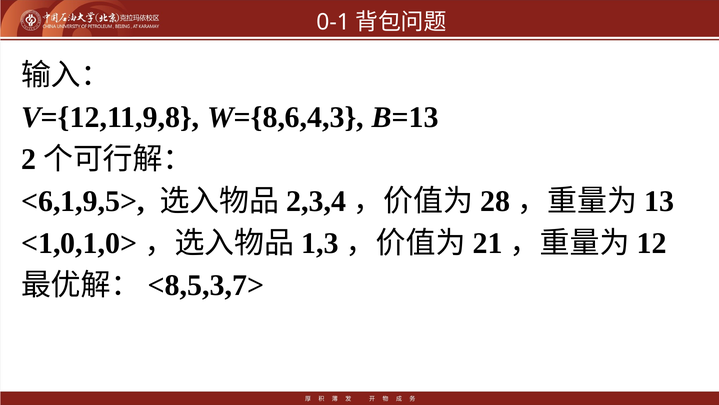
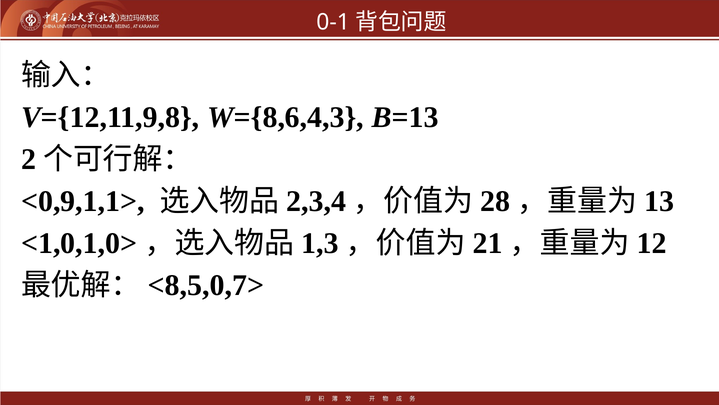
<6,1,9,5>: <6,1,9,5> -> <0,9,1,1> (83, 201)
<8,5,3,7>: <8,5,3,7> -> <8,5,0,7> (206, 285)
